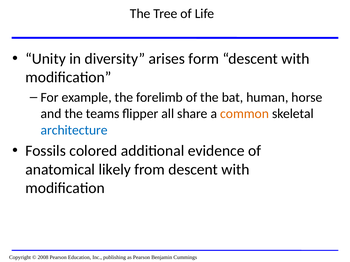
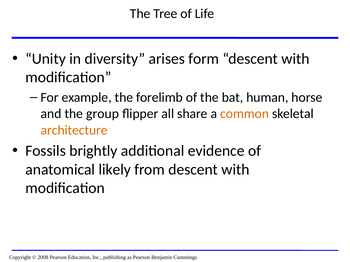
teams: teams -> group (103, 114)
architecture colour: blue -> orange (74, 130)
colored: colored -> brightly (93, 151)
